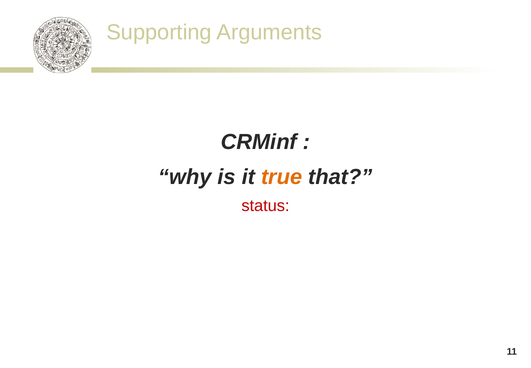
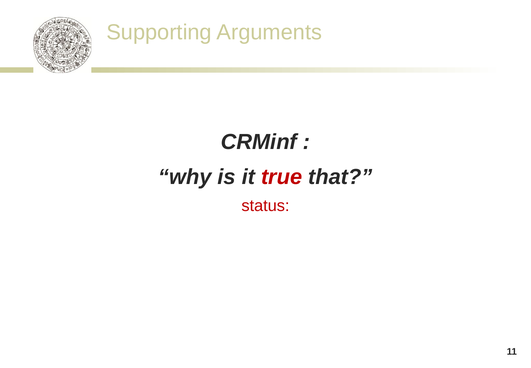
true colour: orange -> red (282, 177)
